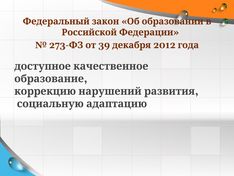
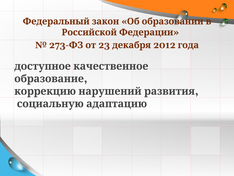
39: 39 -> 23 (104, 45)
